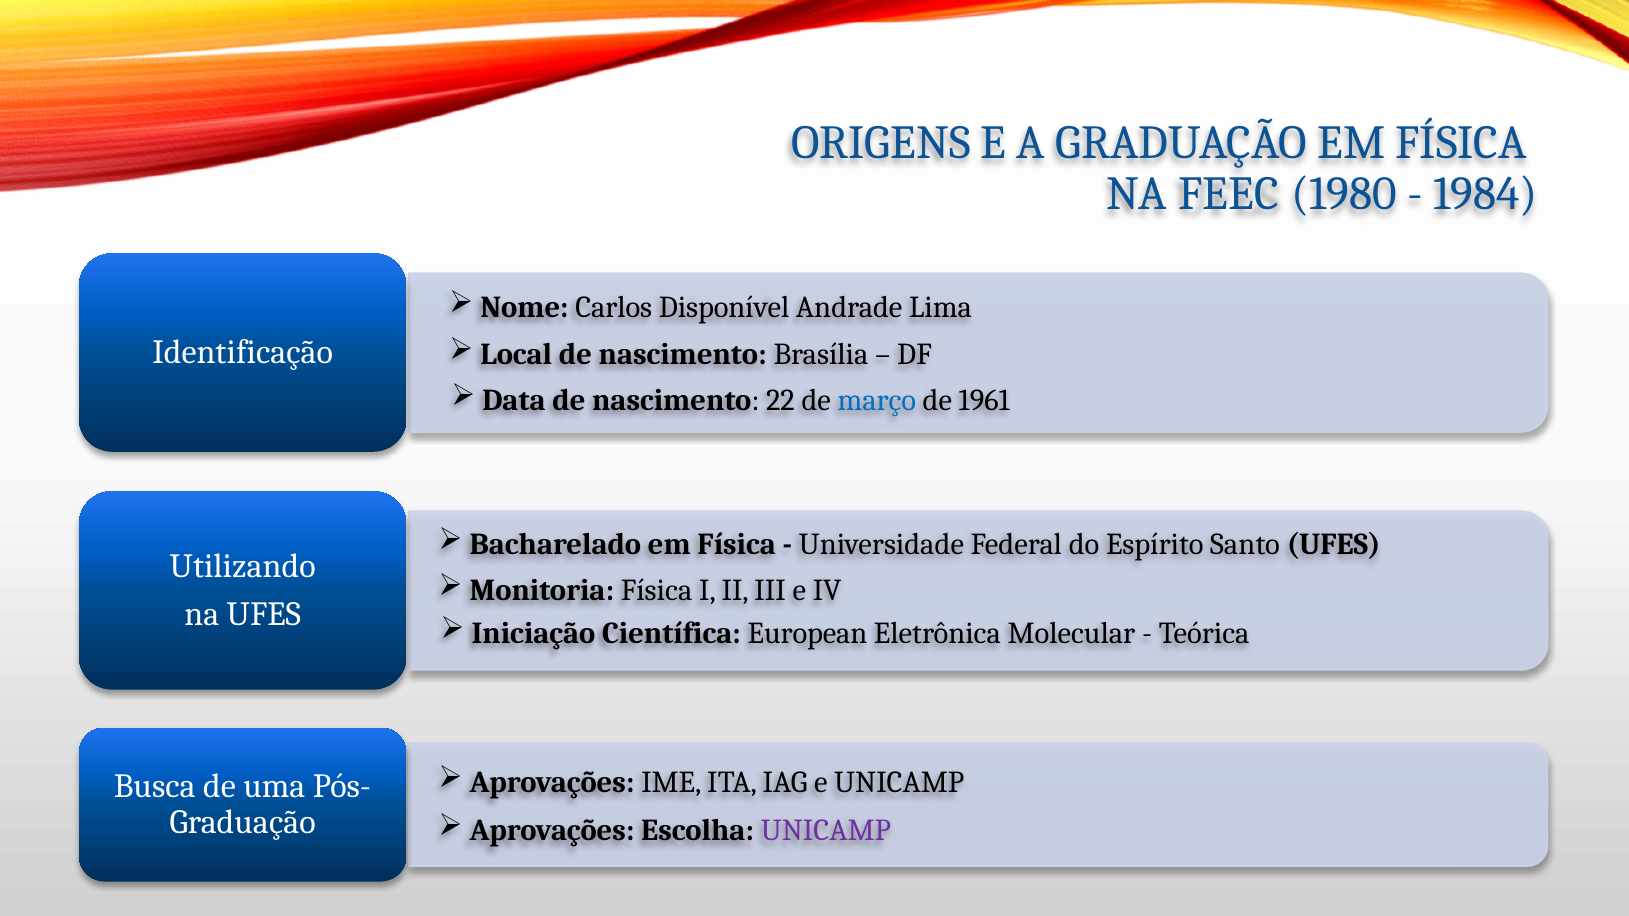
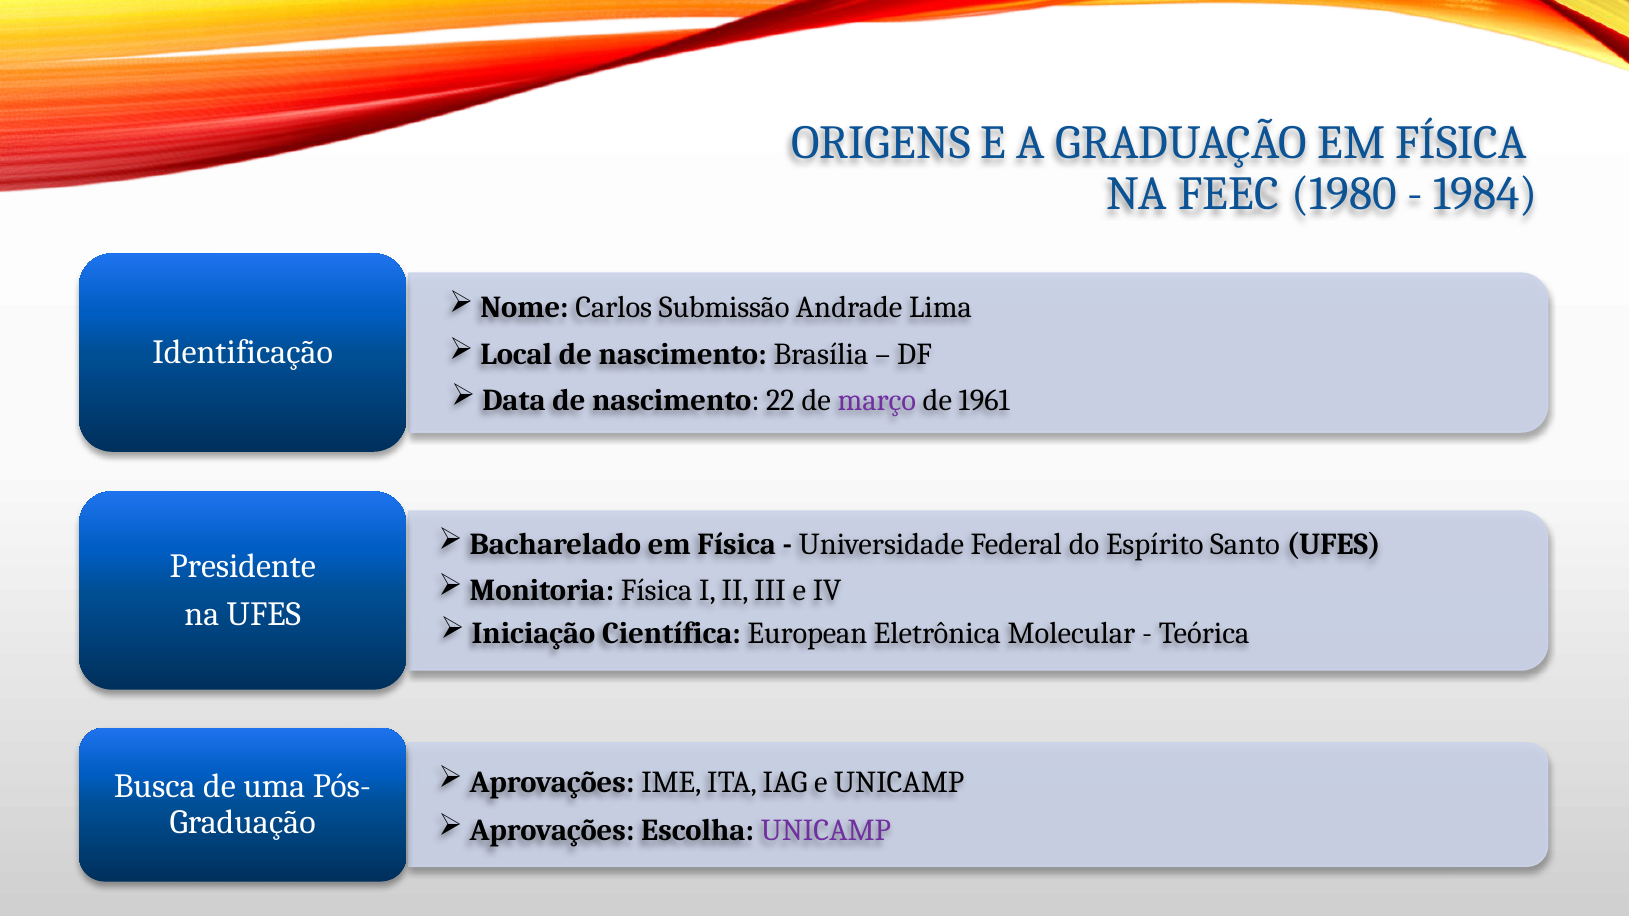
Disponível: Disponível -> Submissão (724, 307)
março colour: blue -> purple (877, 400)
Utilizando: Utilizando -> Presidente (243, 566)
